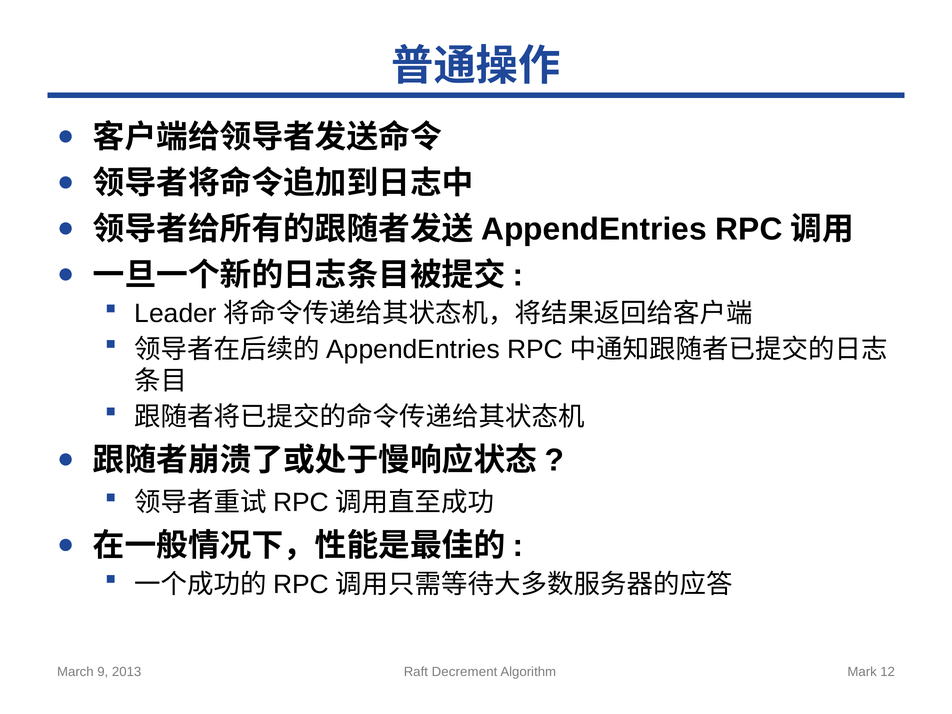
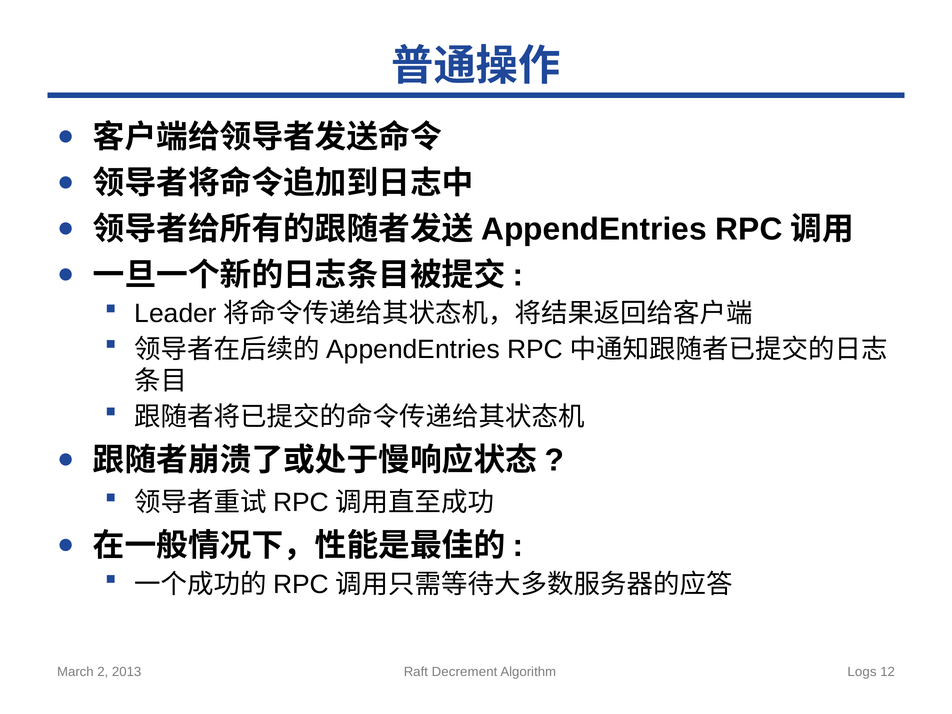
9: 9 -> 2 (103, 672)
Mark: Mark -> Logs (862, 672)
